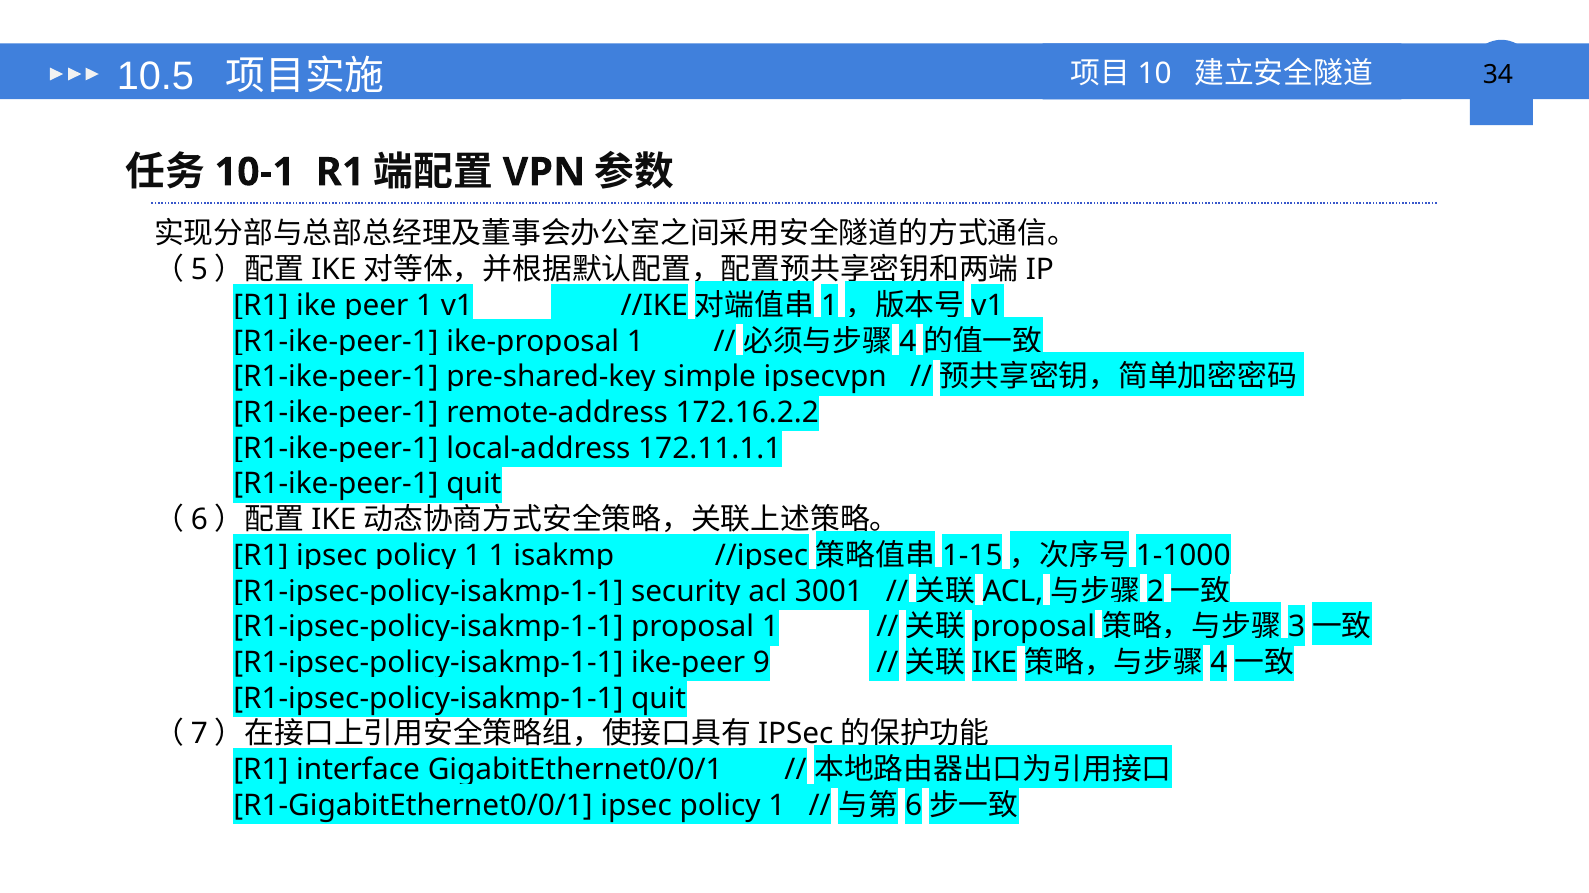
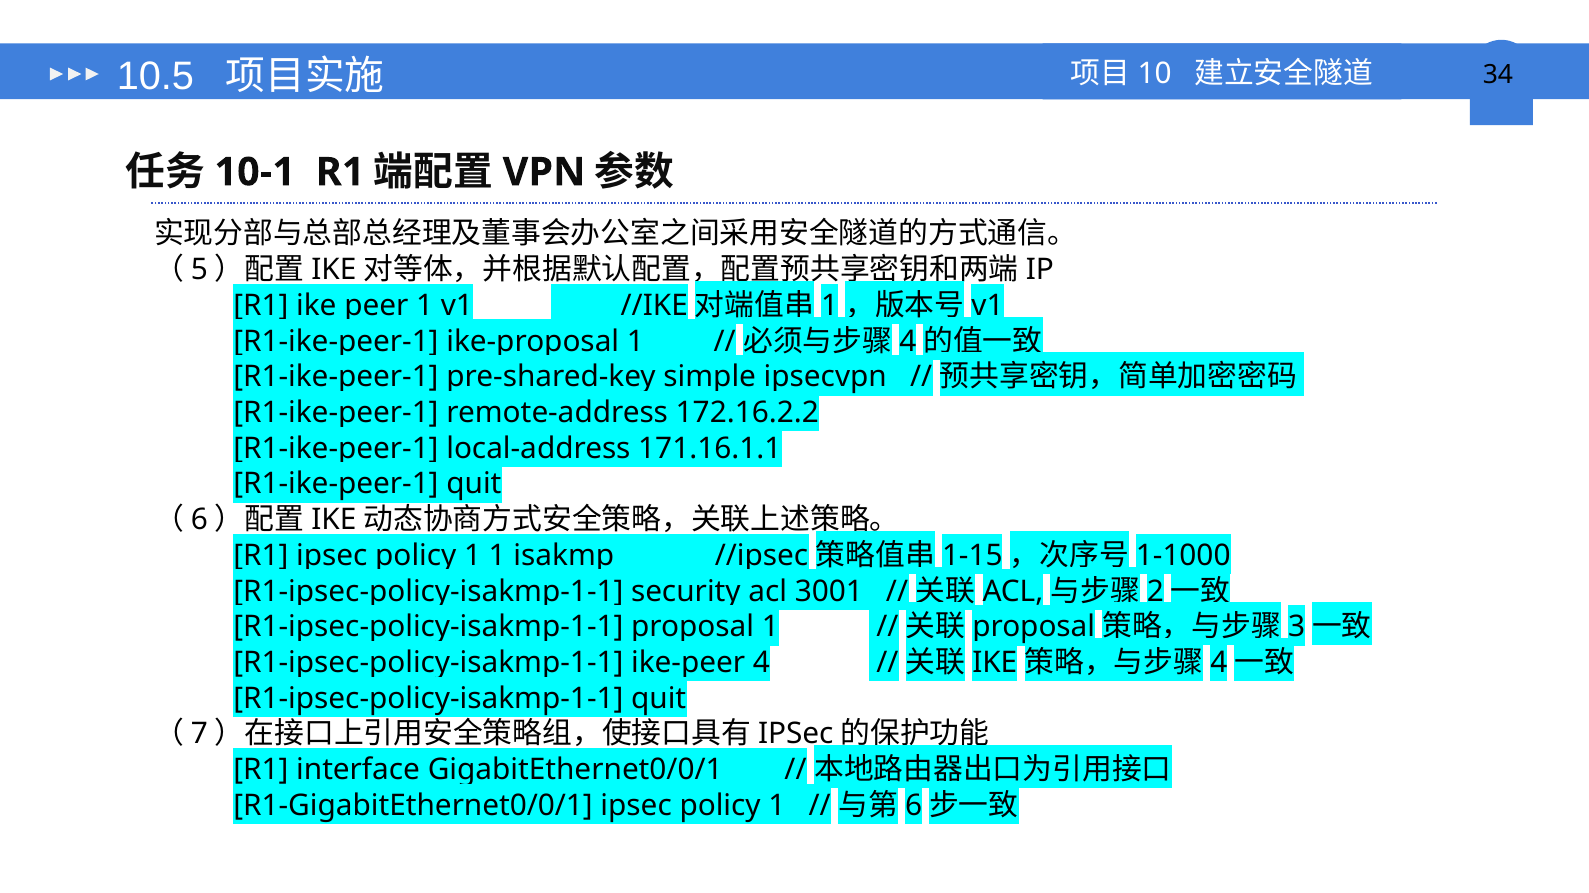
172.11.1.1: 172.11.1.1 -> 171.16.1.1 (710, 449)
9: 9 -> 4 (761, 663)
